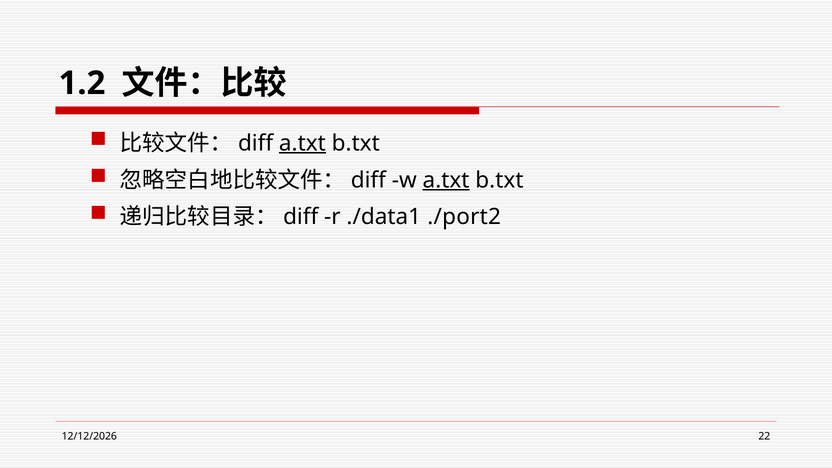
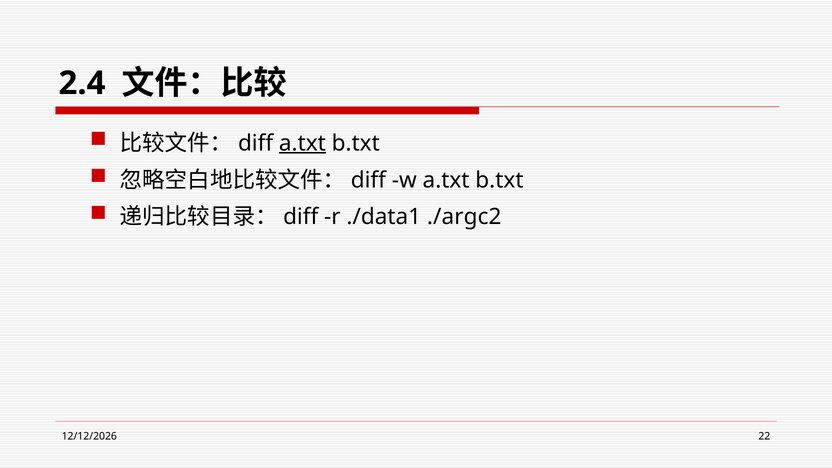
1.2: 1.2 -> 2.4 (82, 83)
a.txt underline: present -> none (446, 180)
./port2: ./port2 -> ./argc2 (464, 217)
